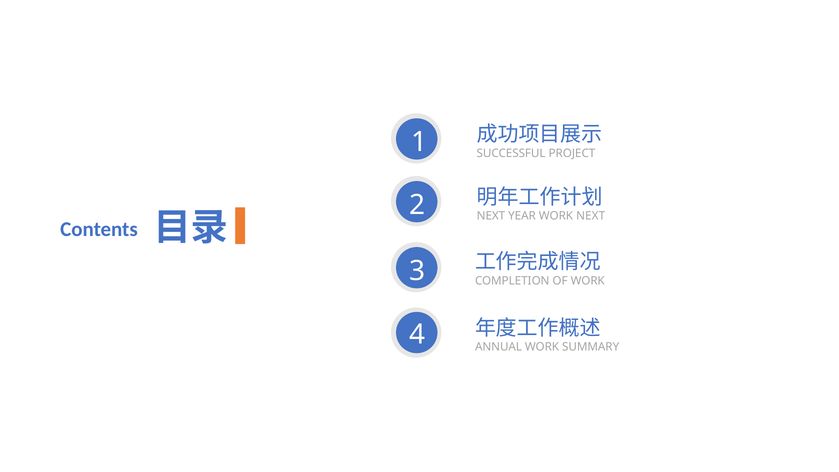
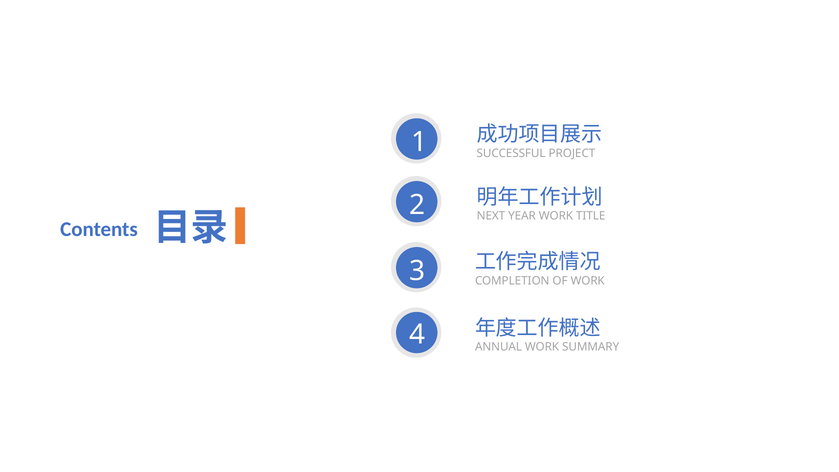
WORK NEXT: NEXT -> TITLE (591, 216)
